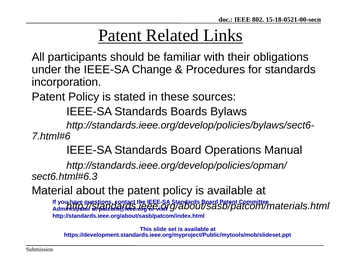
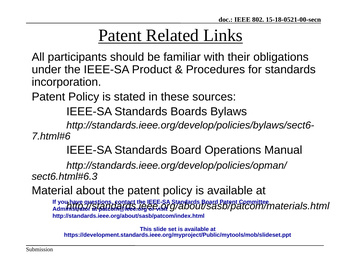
Change: Change -> Product (152, 70)
